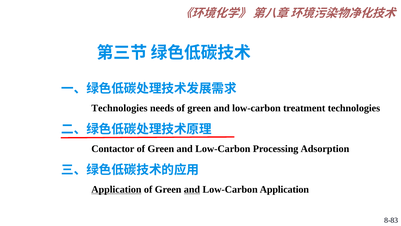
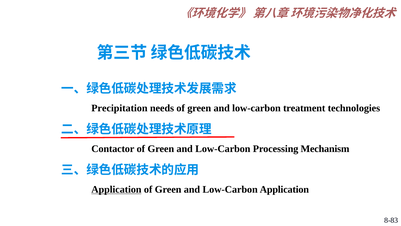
Technologies: Technologies -> Precipitation (119, 108)
Adsorption: Adsorption -> Mechanism (325, 149)
and underline: present -> none (192, 189)
